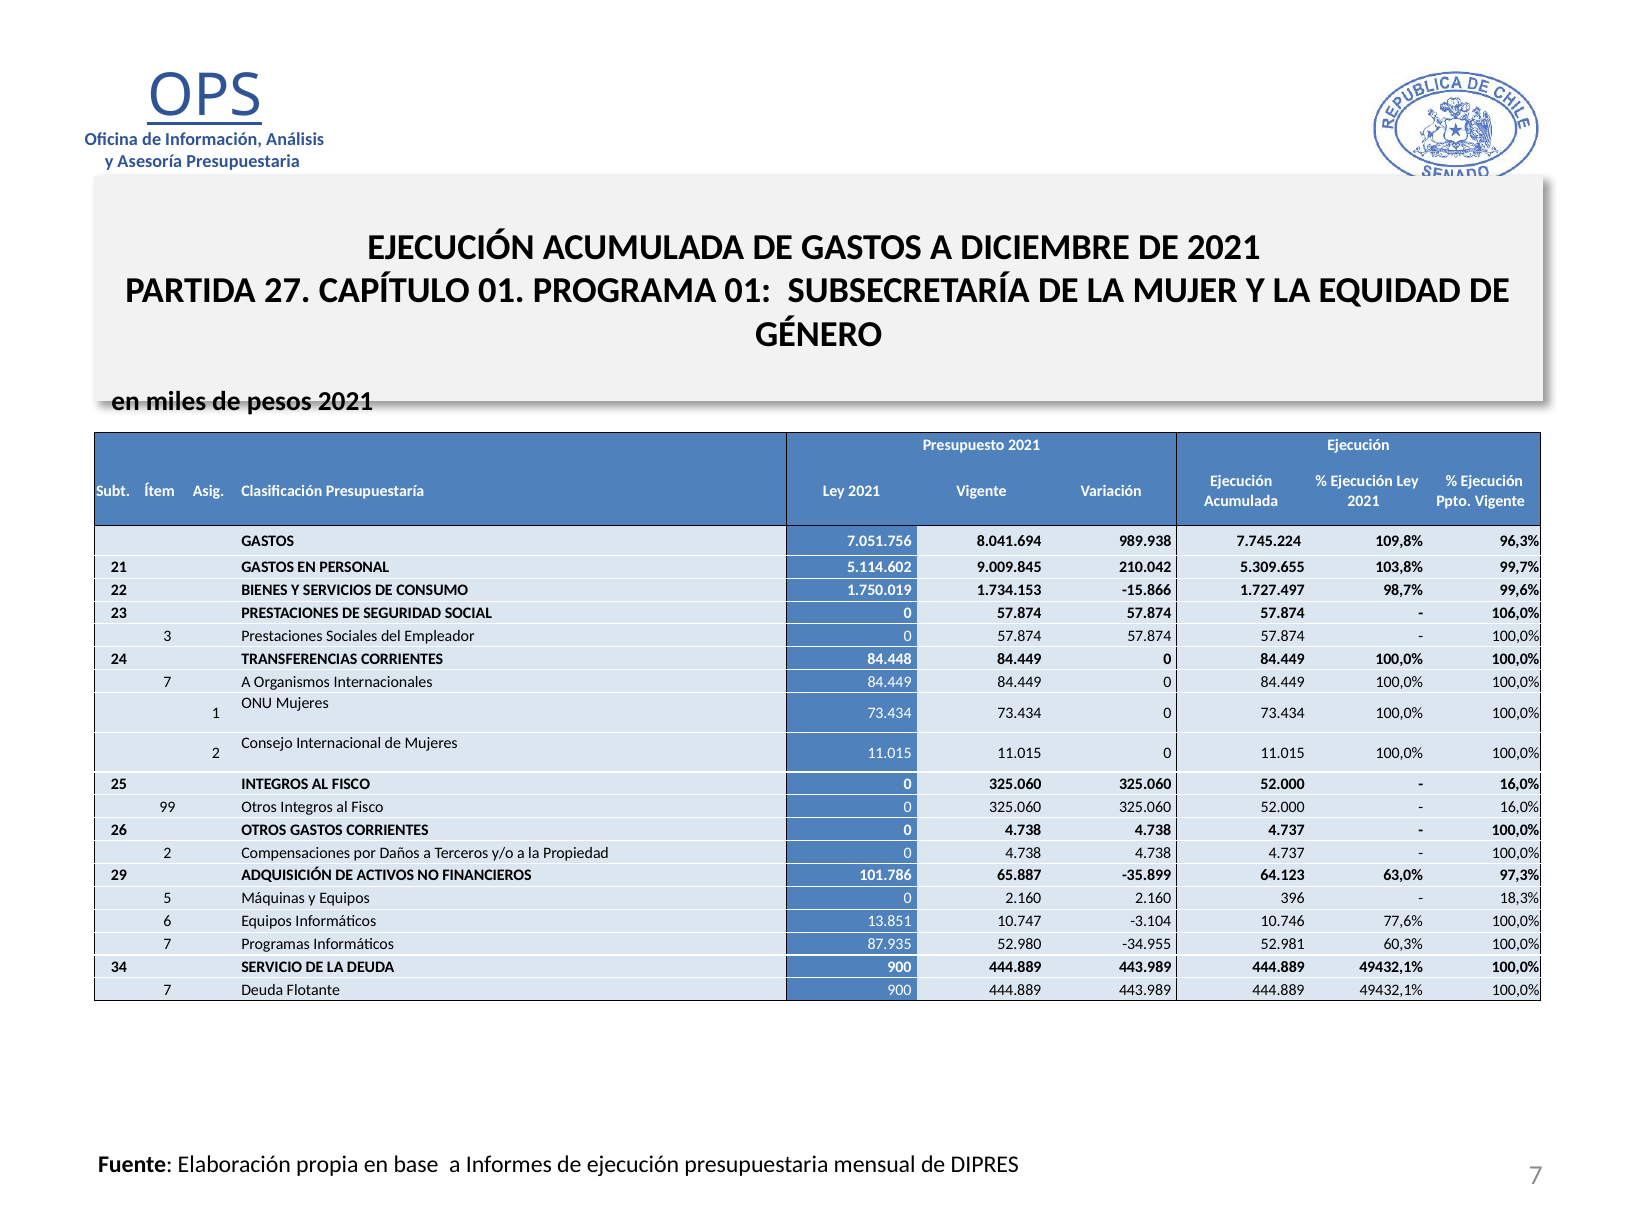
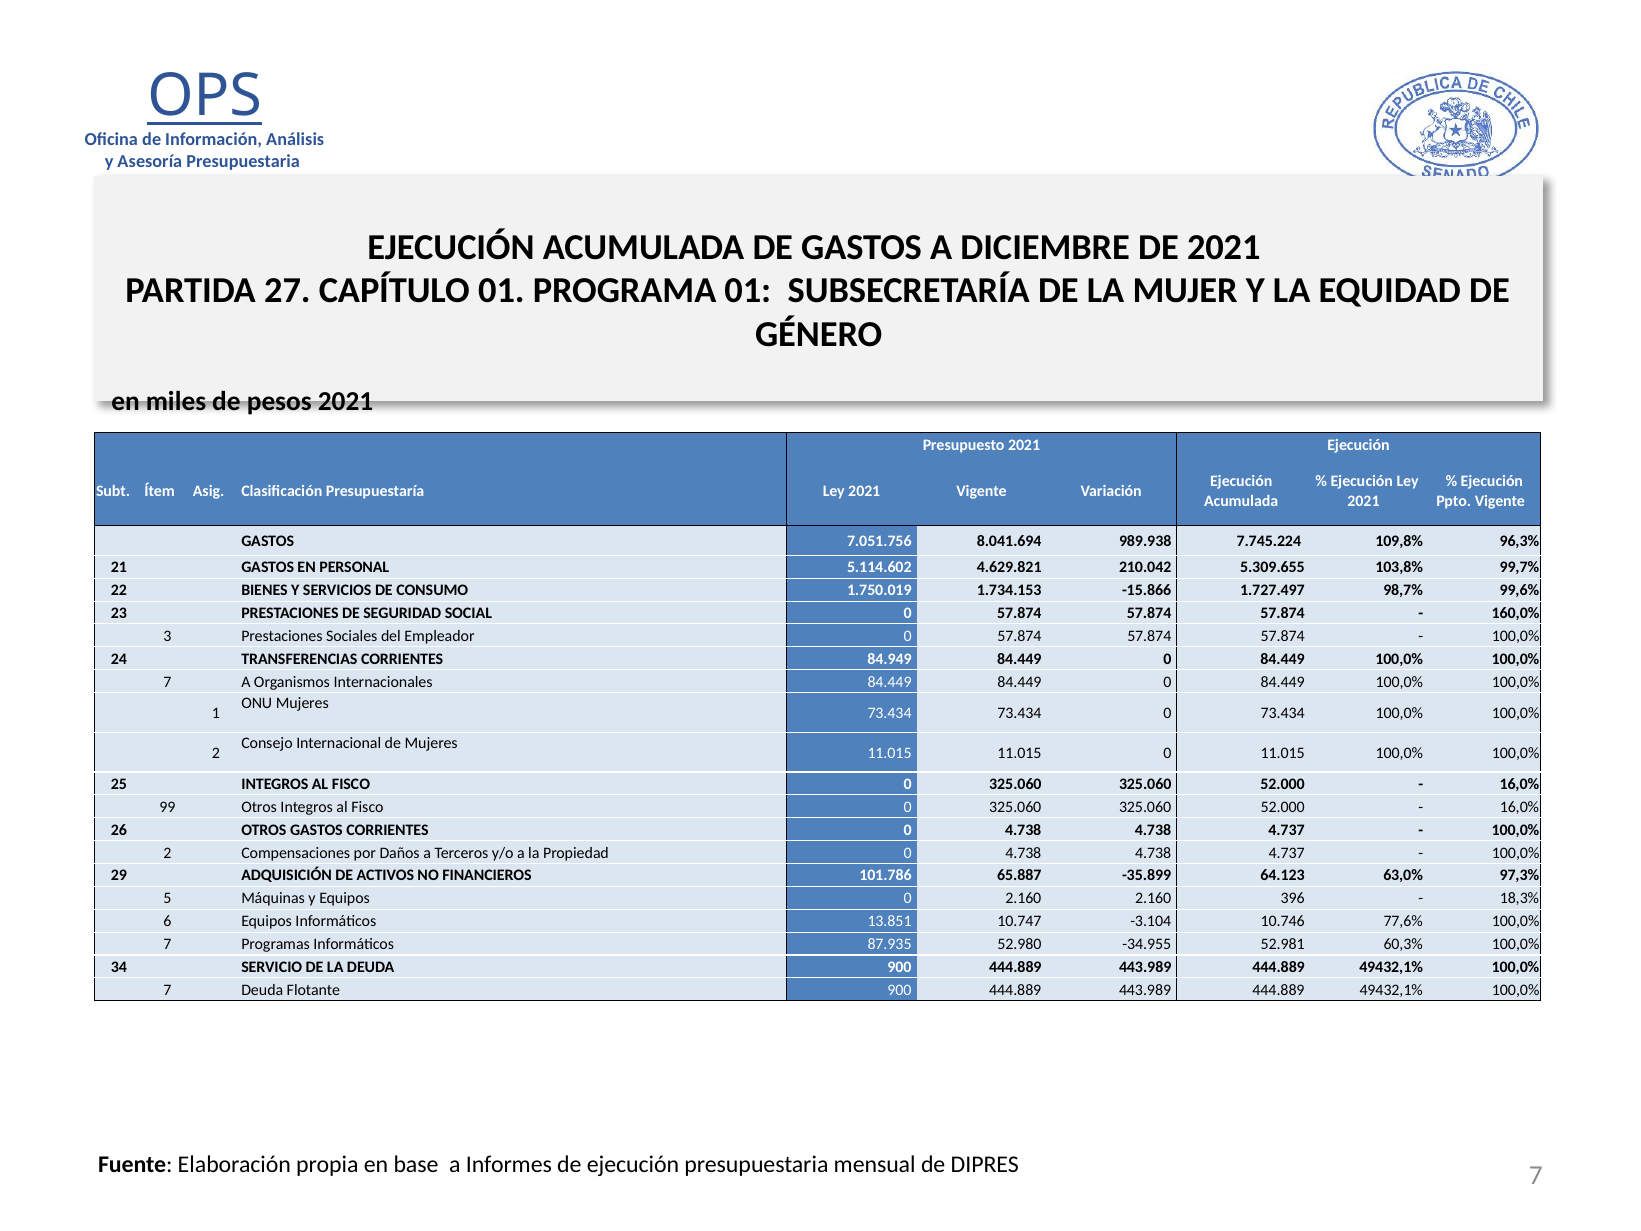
9.009.845: 9.009.845 -> 4.629.821 (1009, 567)
106,0%: 106,0% -> 160,0% (1516, 613)
84.448: 84.448 -> 84.949 (890, 659)
